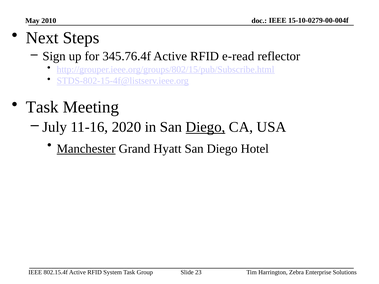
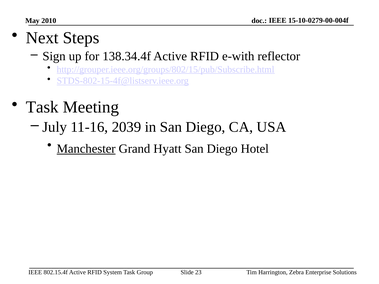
345.76.4f: 345.76.4f -> 138.34.4f (127, 56)
e-read: e-read -> e-with (238, 56)
2020: 2020 -> 2039 (126, 127)
Diego underline: present -> none (205, 127)
